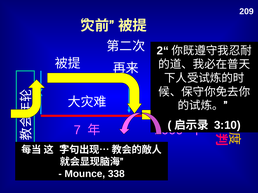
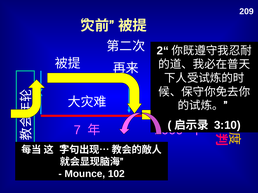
338: 338 -> 102 (116, 174)
